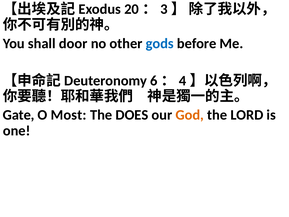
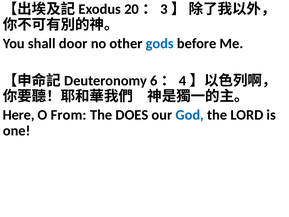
Gate: Gate -> Here (19, 115)
Most: Most -> From (69, 115)
God colour: orange -> blue (190, 115)
